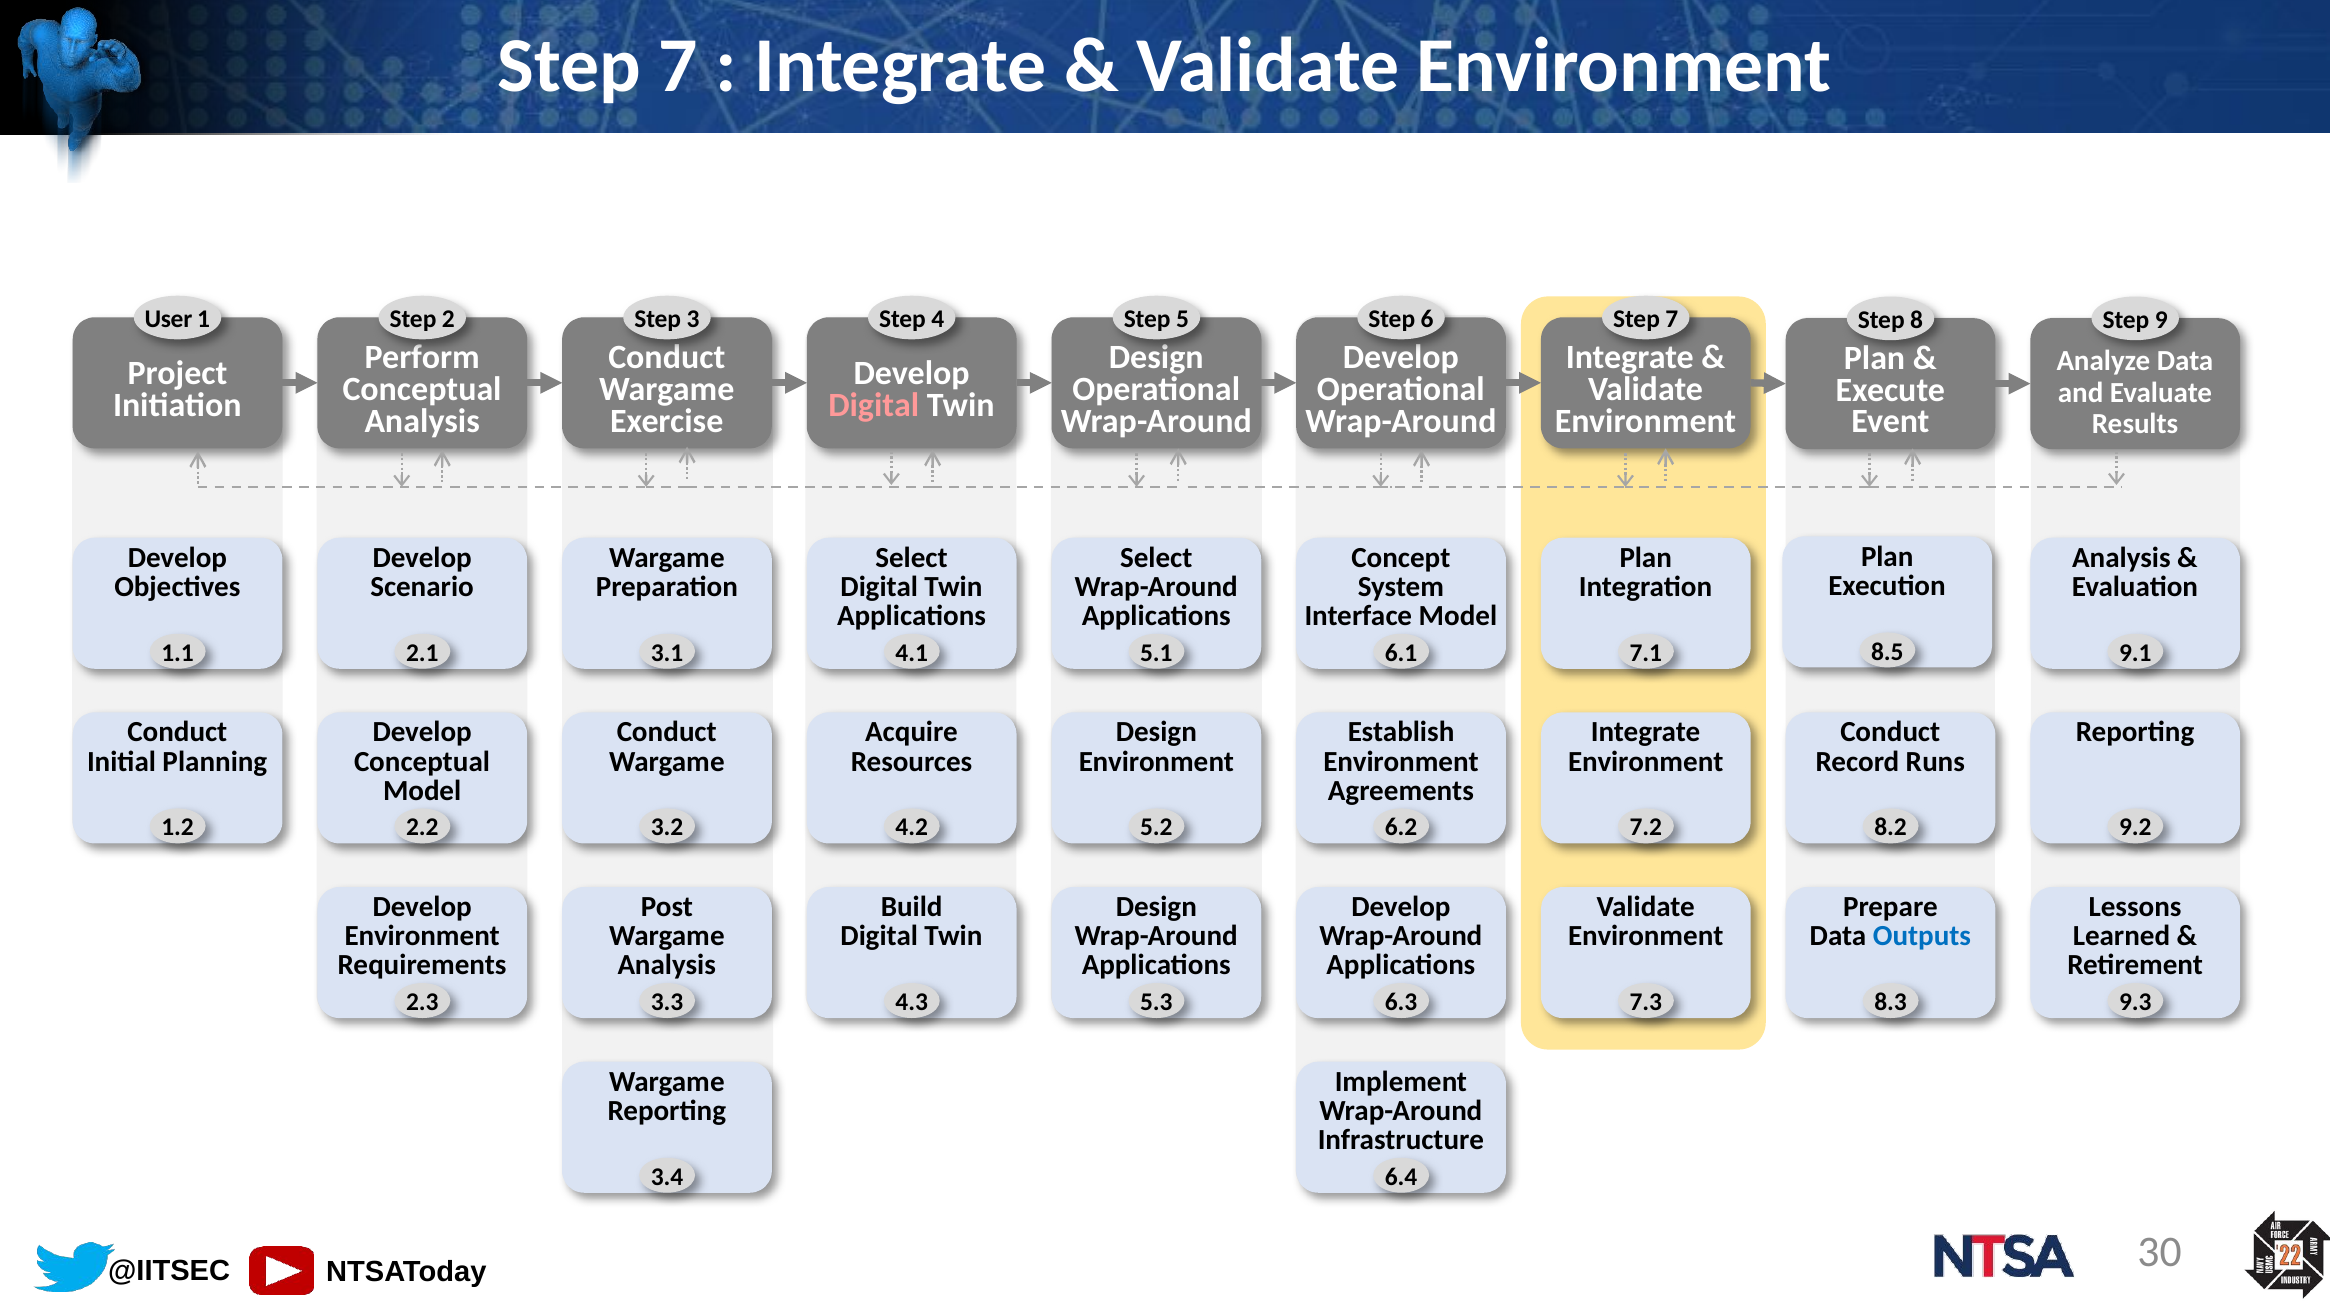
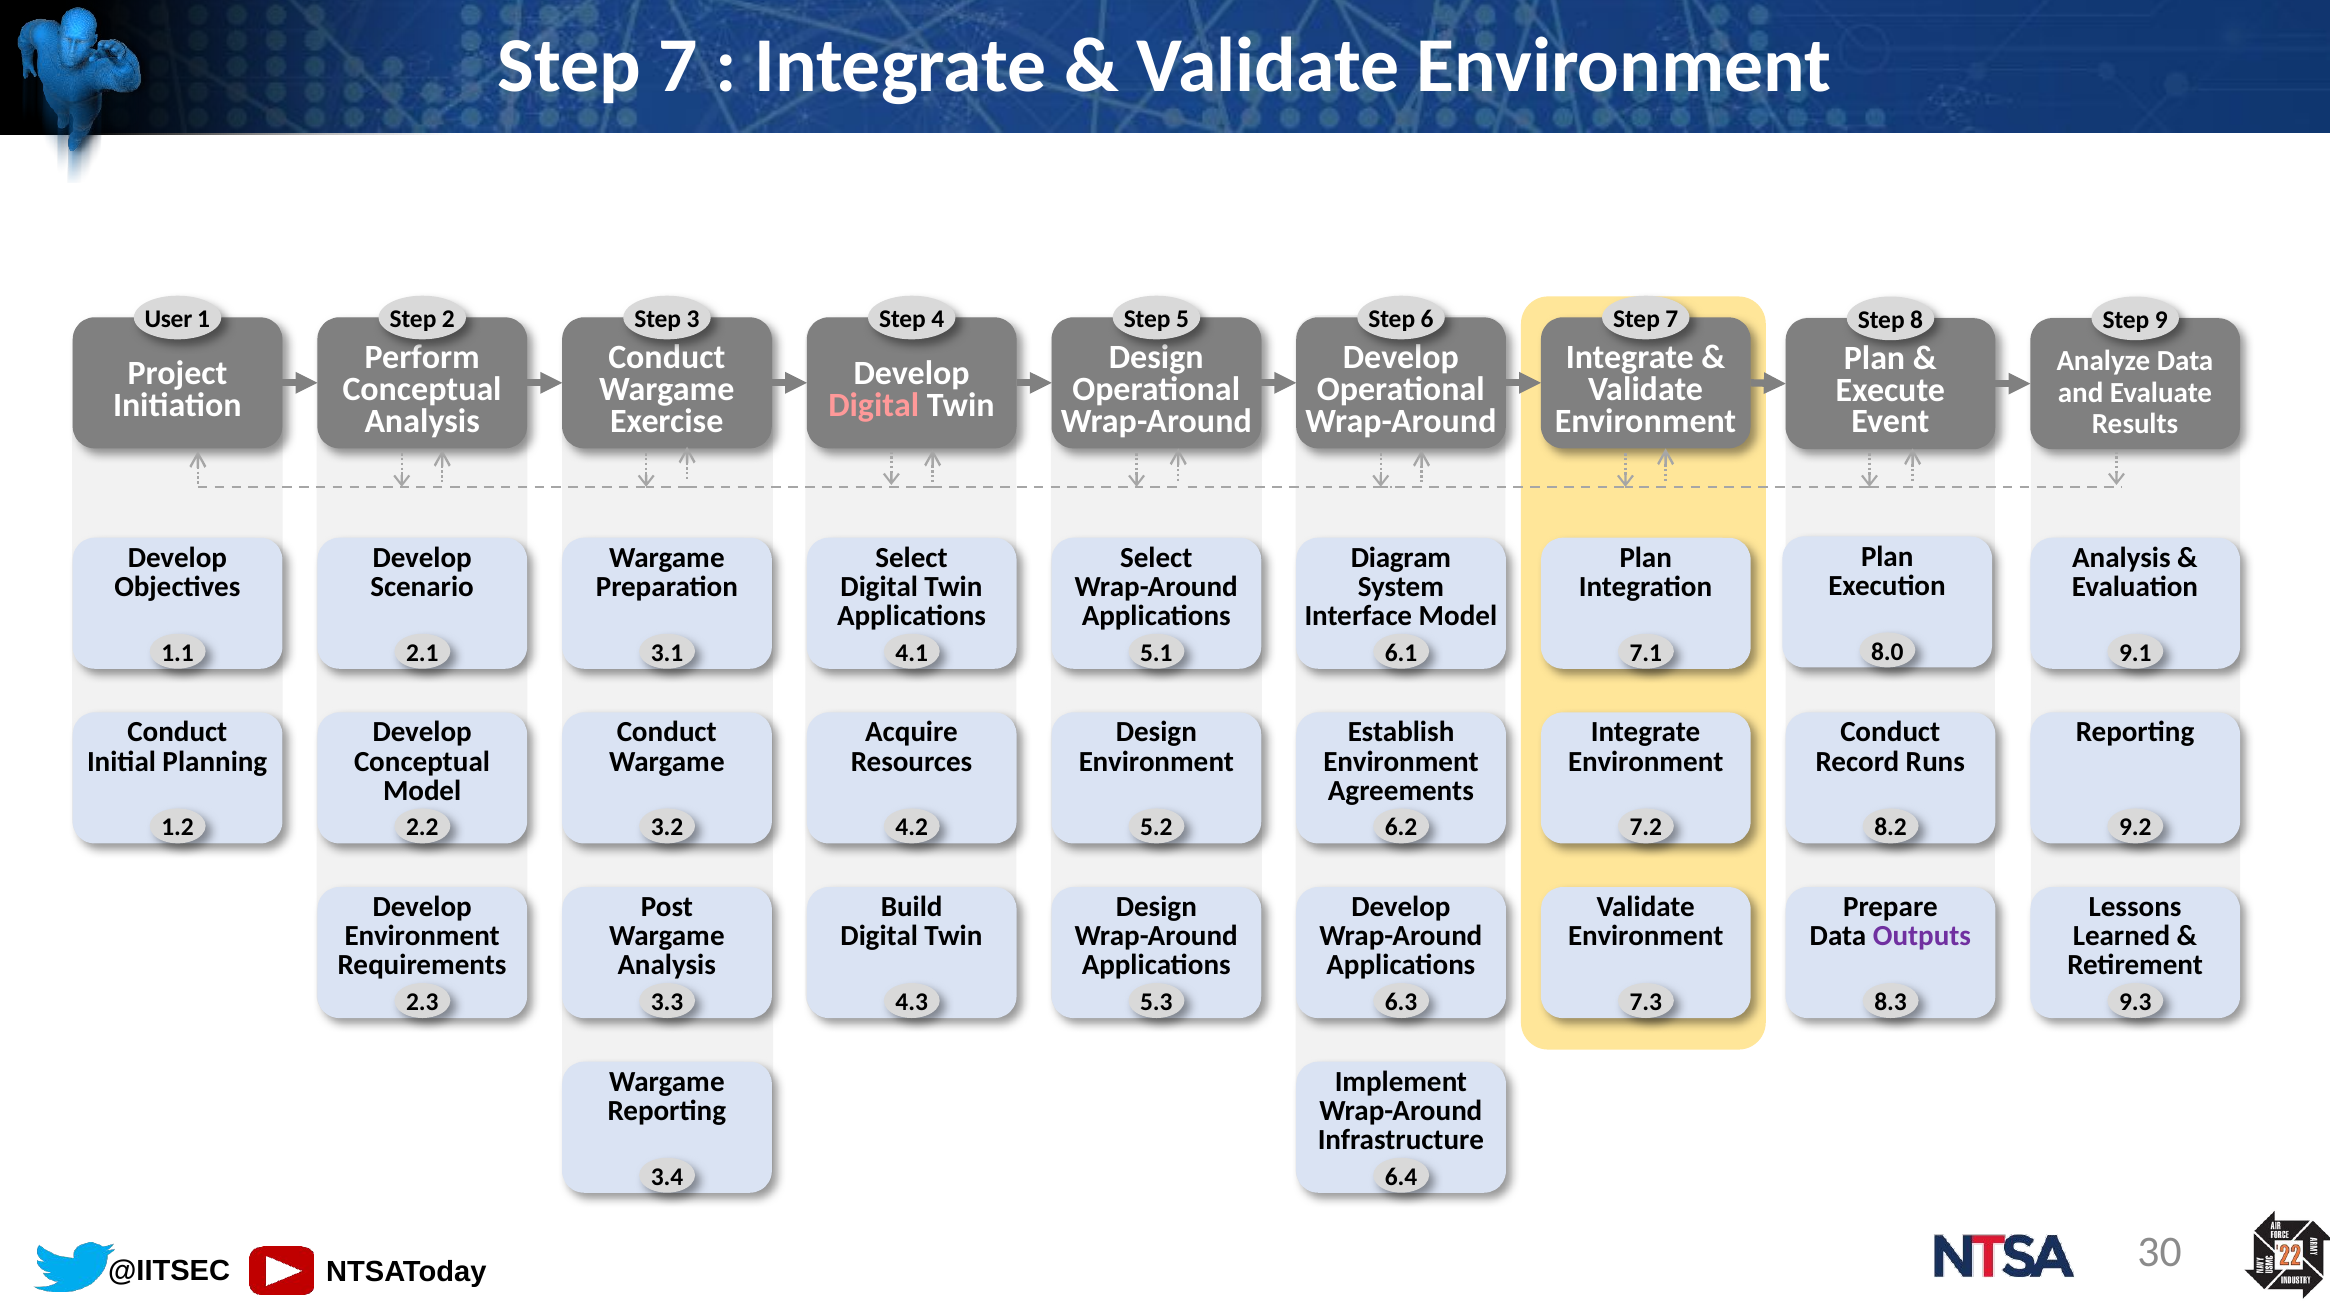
Concept: Concept -> Diagram (1401, 558)
8.5: 8.5 -> 8.0 (1887, 652)
Outputs colour: blue -> purple (1922, 937)
